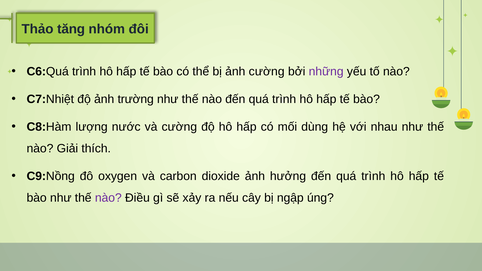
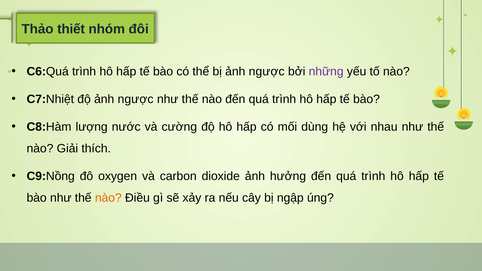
tăng: tăng -> thiết (71, 29)
bị ảnh cường: cường -> ngược (267, 71)
độ ảnh trường: trường -> ngược (136, 99)
nào colour: purple -> orange (108, 198)
